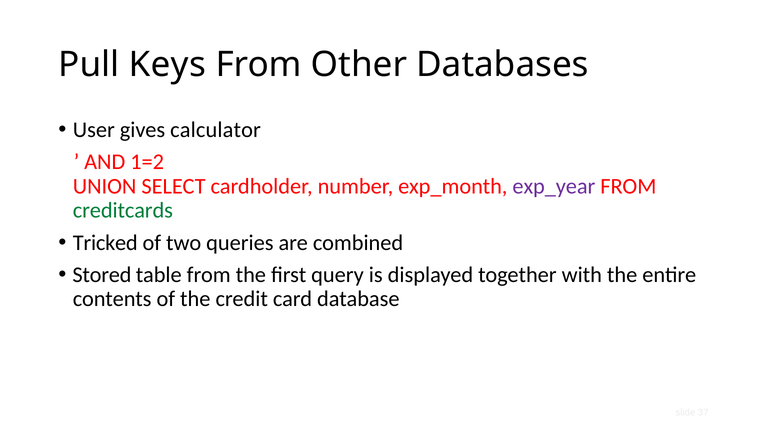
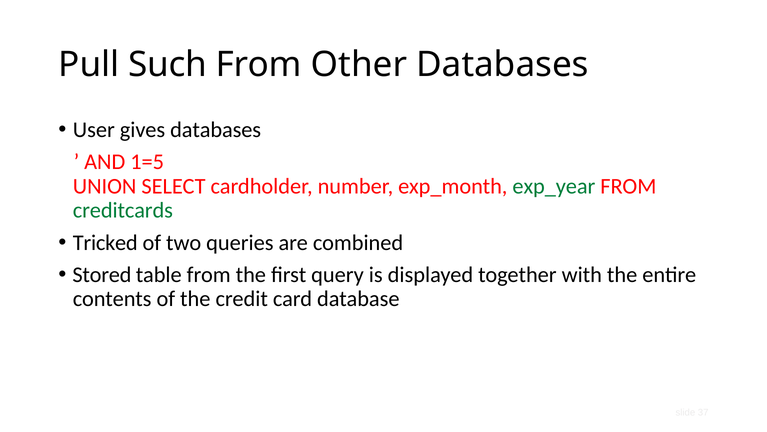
Keys: Keys -> Such (168, 64)
gives calculator: calculator -> databases (216, 130)
1=2: 1=2 -> 1=5 (147, 162)
exp_year colour: purple -> green (554, 186)
